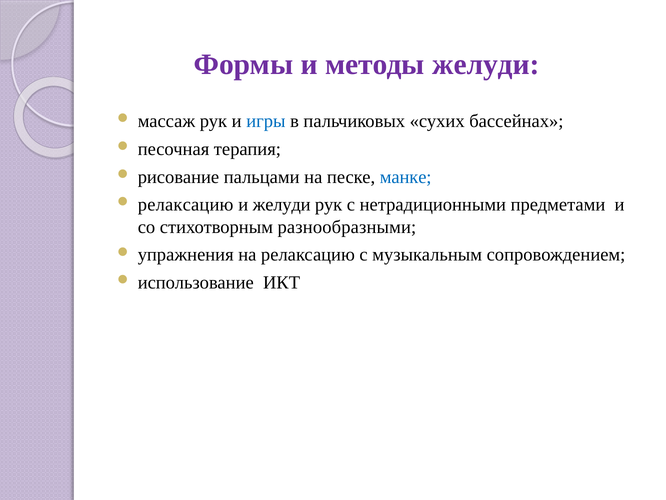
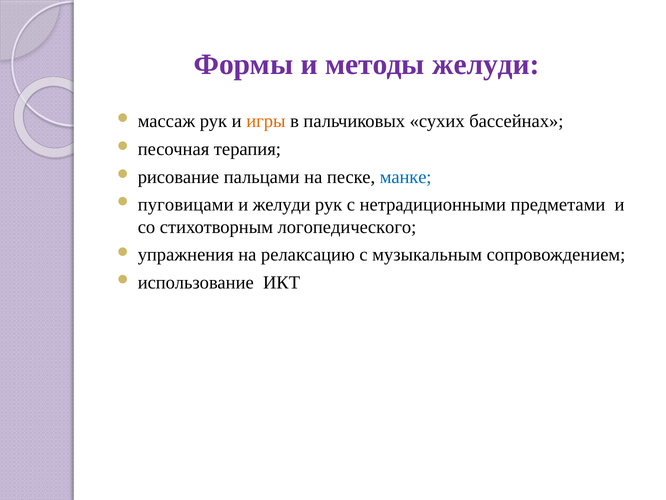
игры colour: blue -> orange (266, 121)
релаксацию: релаксацию -> пуговицами (186, 205)
разнообразными: разнообразными -> логопедического (347, 227)
